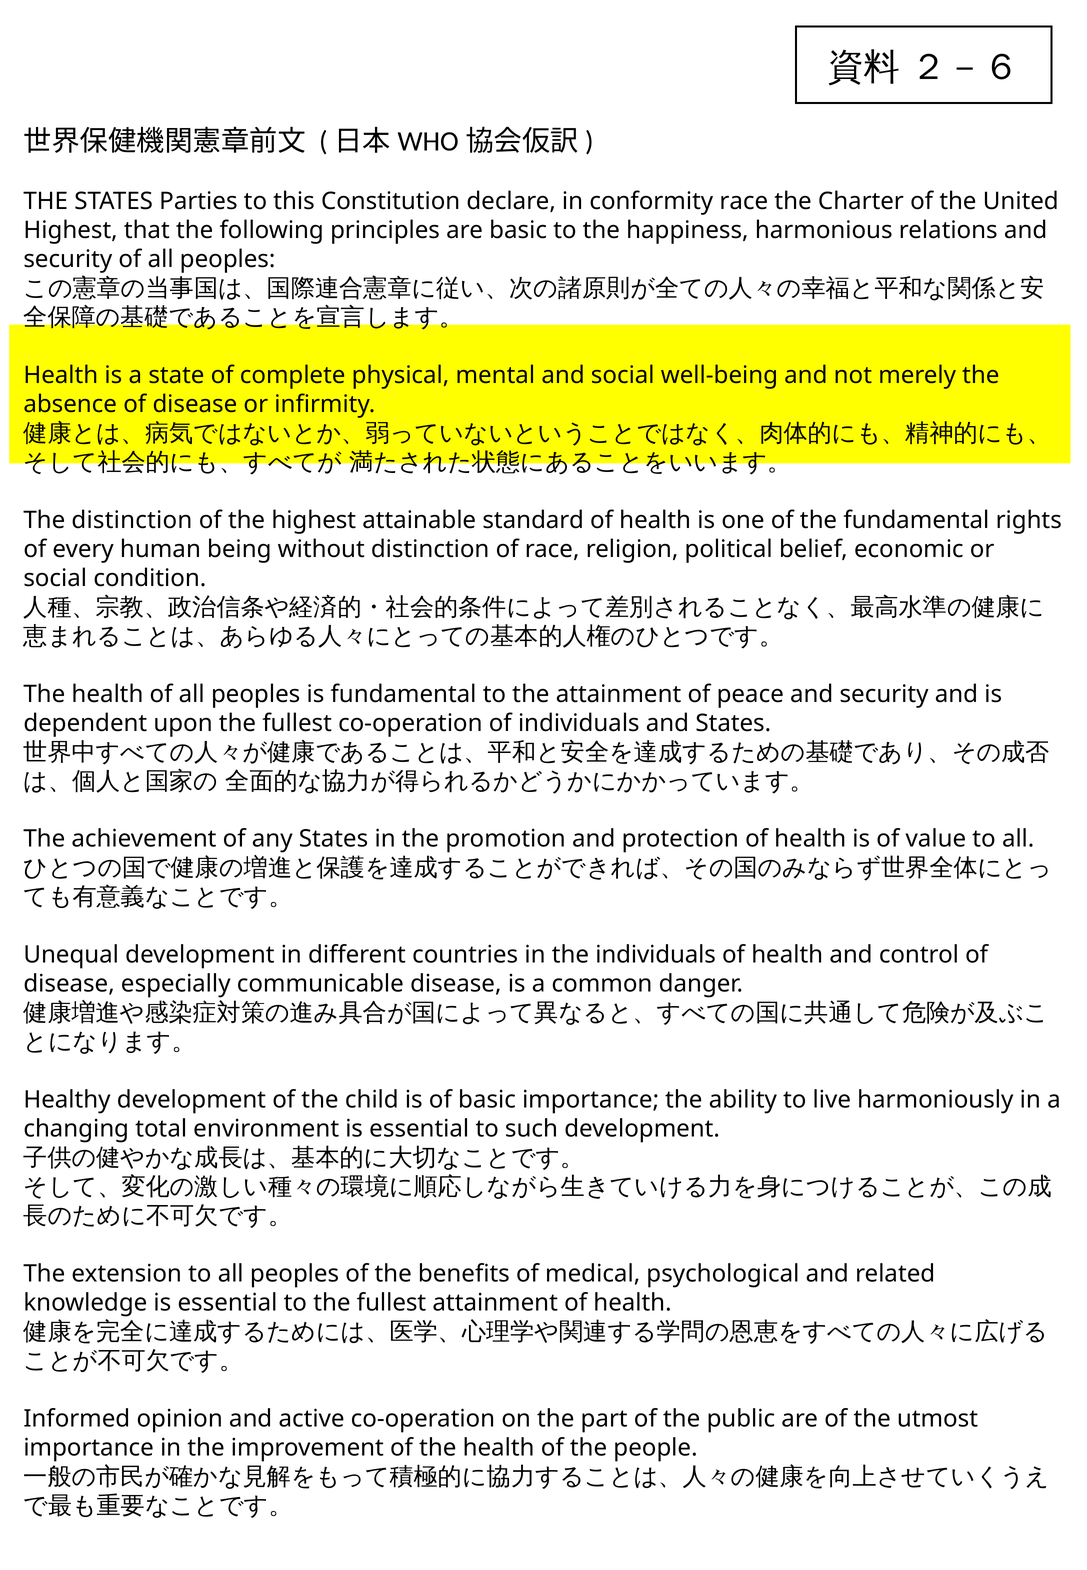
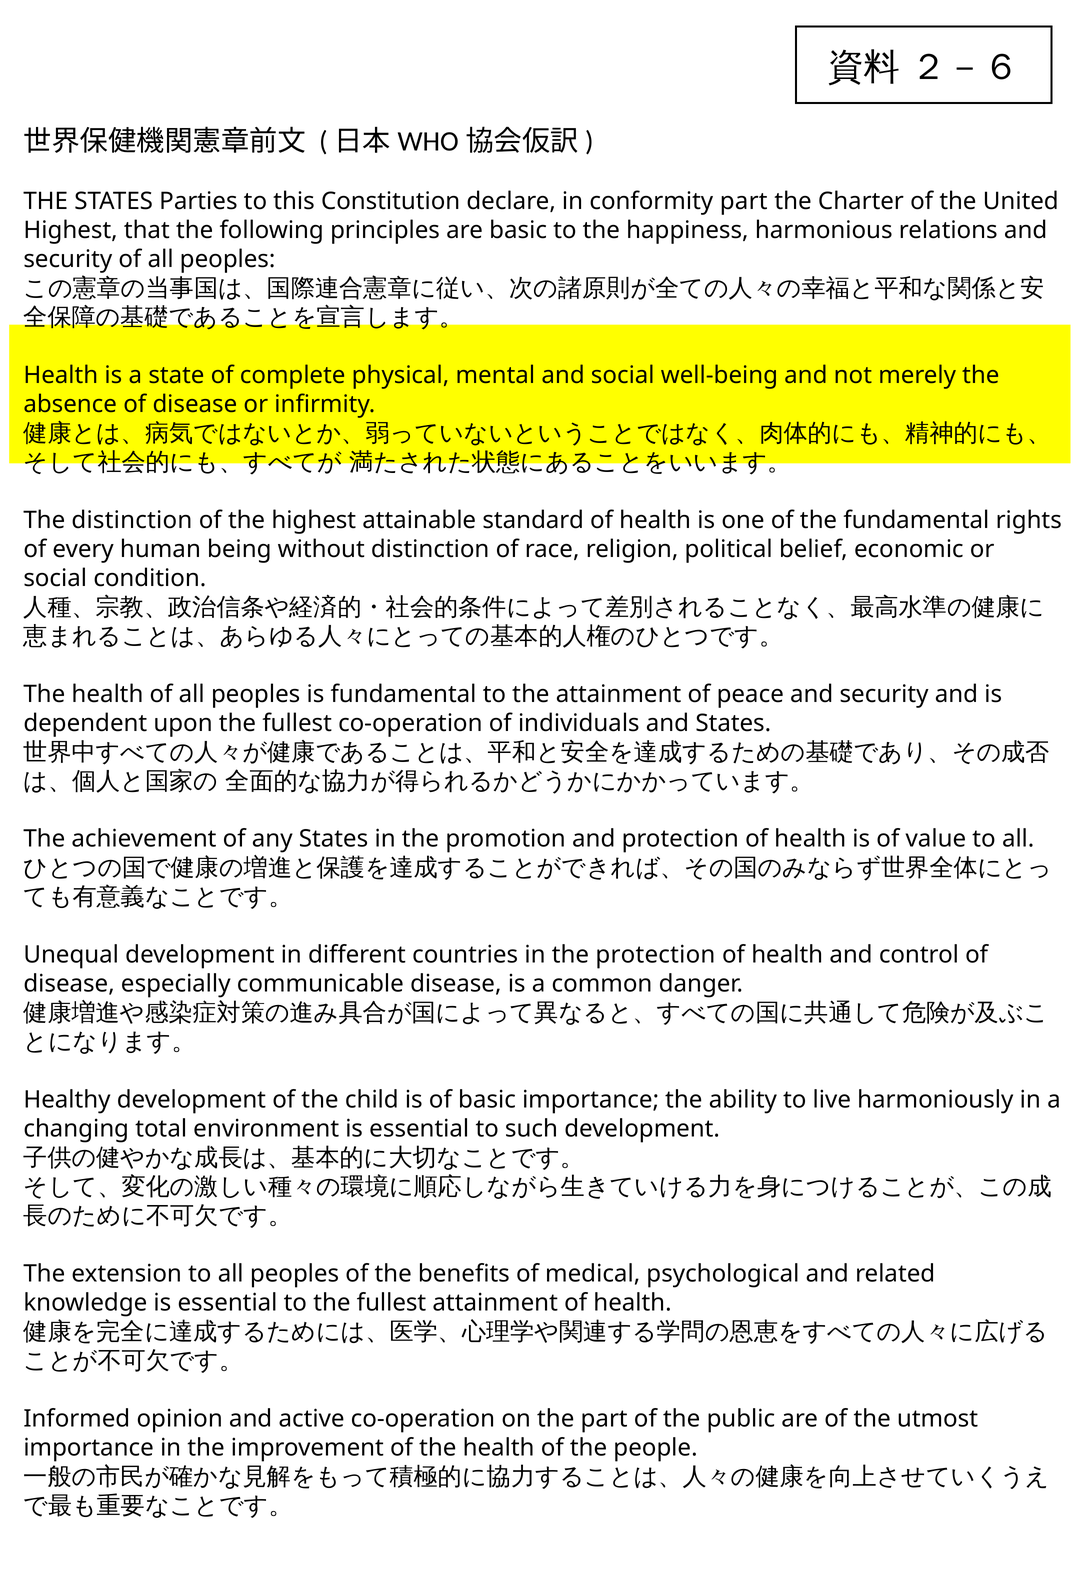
conformity race: race -> part (744, 201)
the individuals: individuals -> protection (655, 955)
